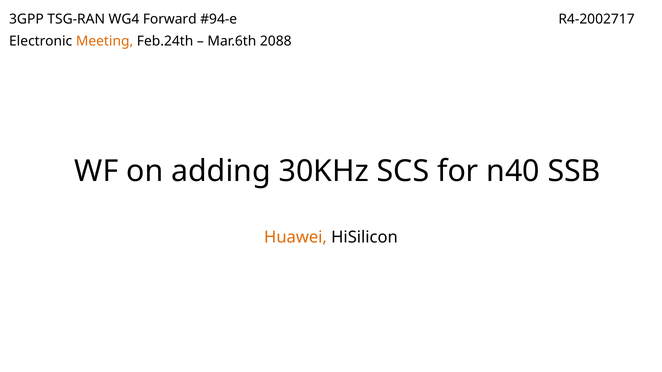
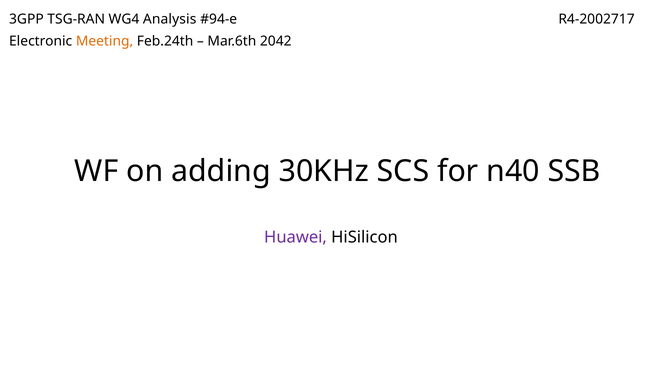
Forward: Forward -> Analysis (170, 19)
2088: 2088 -> 2042 (276, 41)
Huawei colour: orange -> purple (296, 238)
